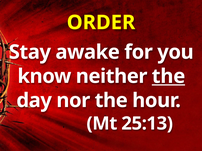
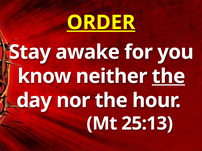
ORDER underline: none -> present (101, 23)
